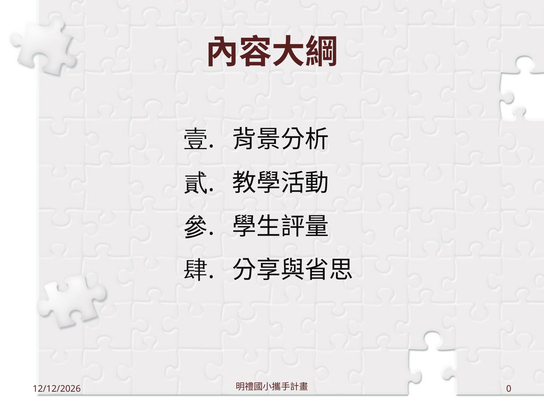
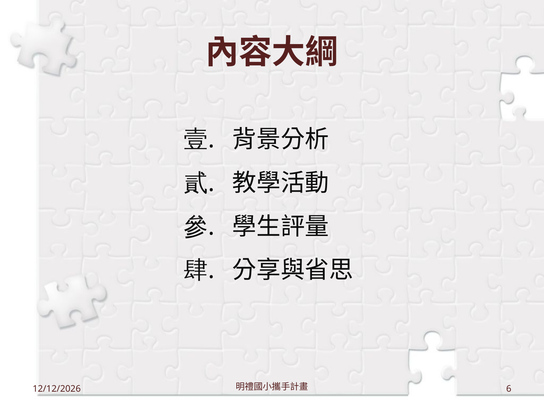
0: 0 -> 6 (509, 389)
